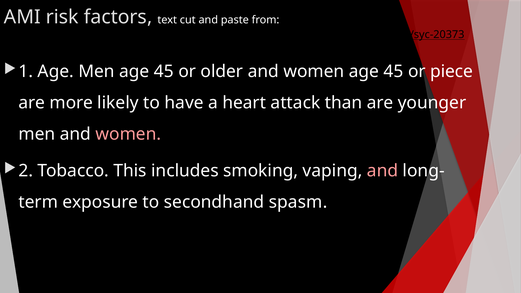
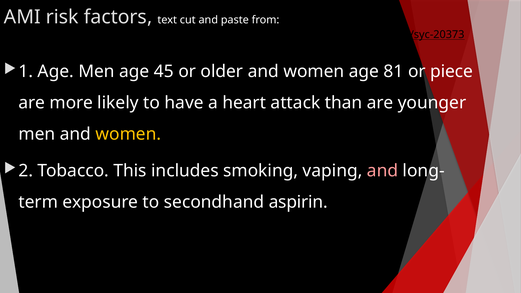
women age 45: 45 -> 81 (394, 72)
women colour: pink -> yellow (128, 134)
spasm: spasm -> aspirin (298, 202)
